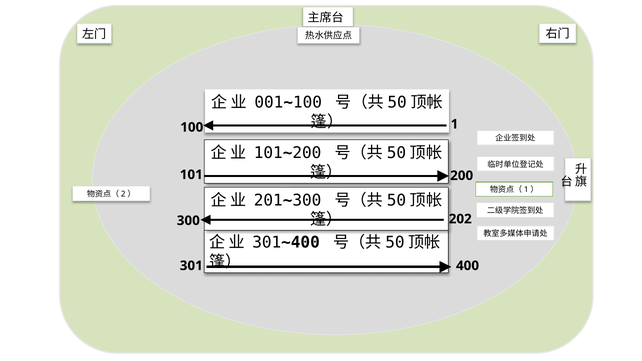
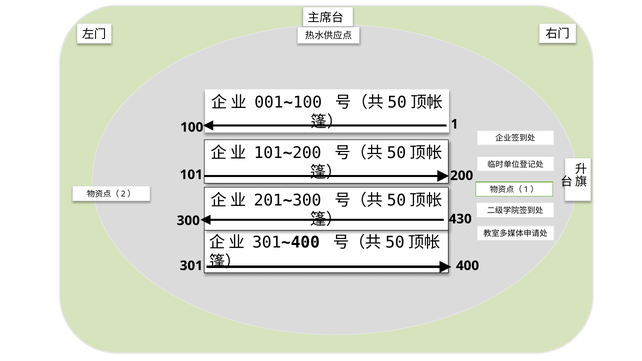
202: 202 -> 430 (460, 219)
